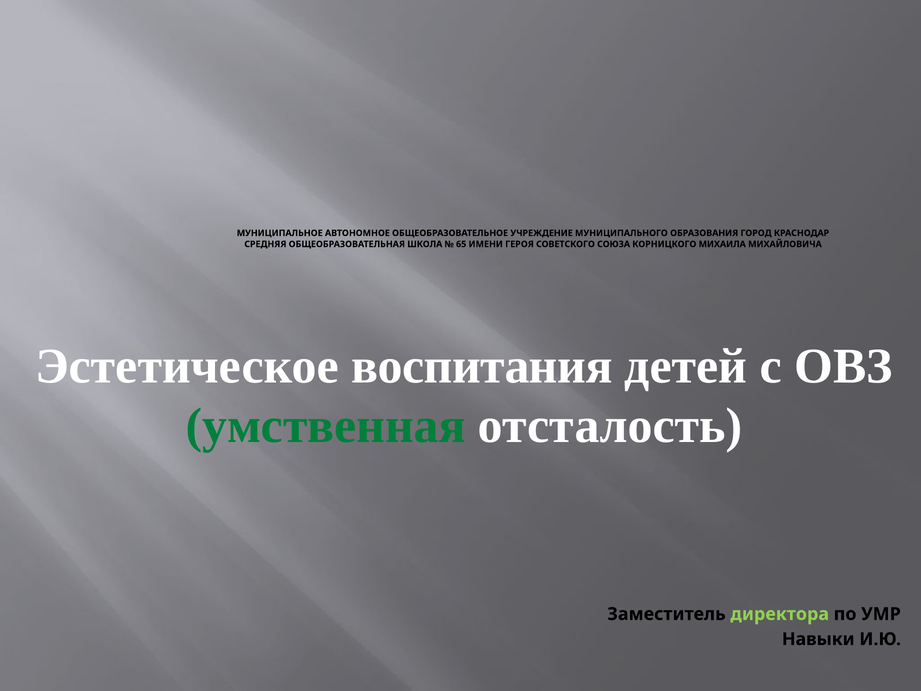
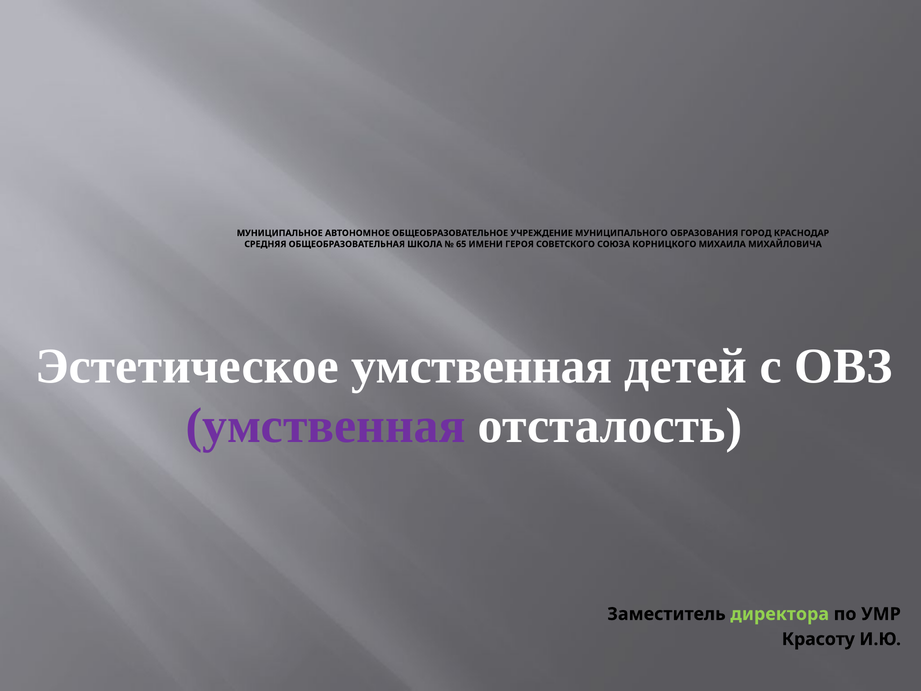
Эстетическое воспитания: воспитания -> умственная (482, 366)
умственная colour: green -> purple (326, 426)
Навыки: Навыки -> Красоту (818, 639)
